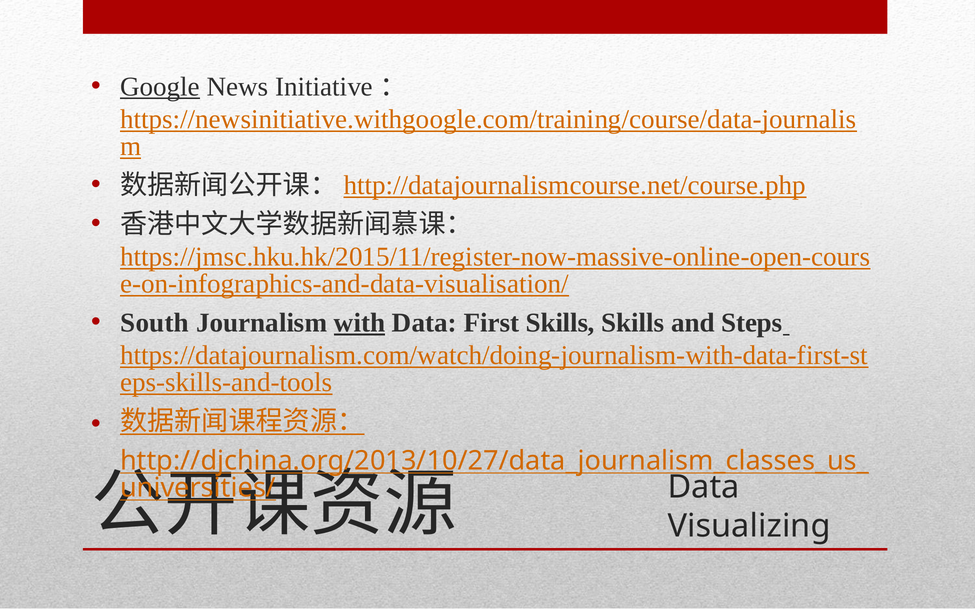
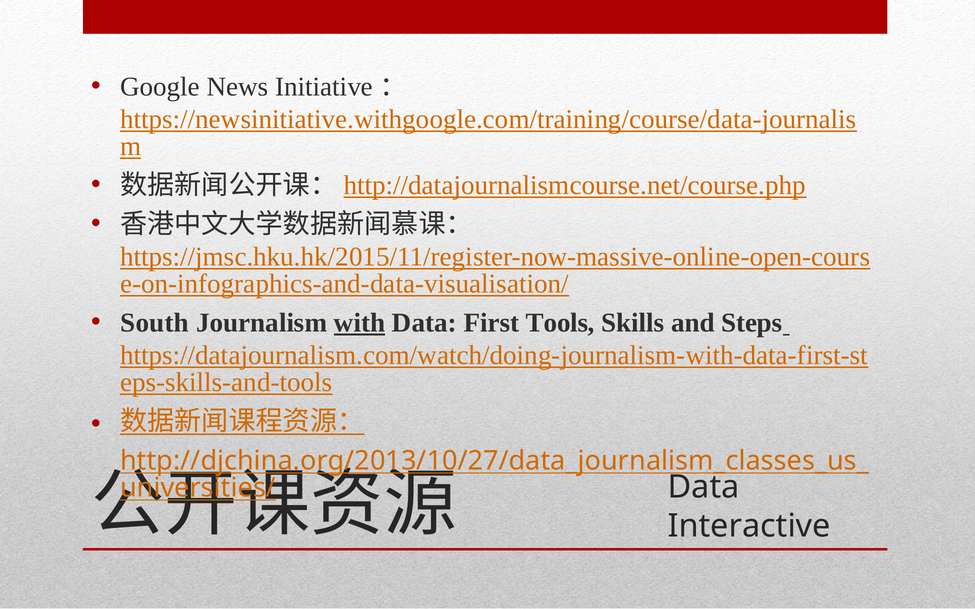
Google underline: present -> none (160, 87)
First Skills: Skills -> Tools (560, 323)
Visualizing: Visualizing -> Interactive (749, 526)
